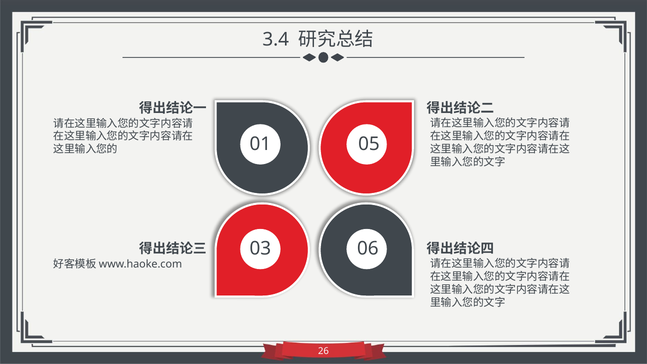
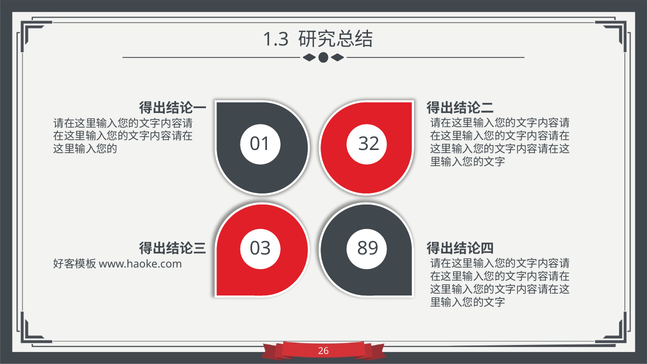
3.4: 3.4 -> 1.3 (276, 40)
05: 05 -> 32 (369, 144)
06: 06 -> 89 (368, 249)
